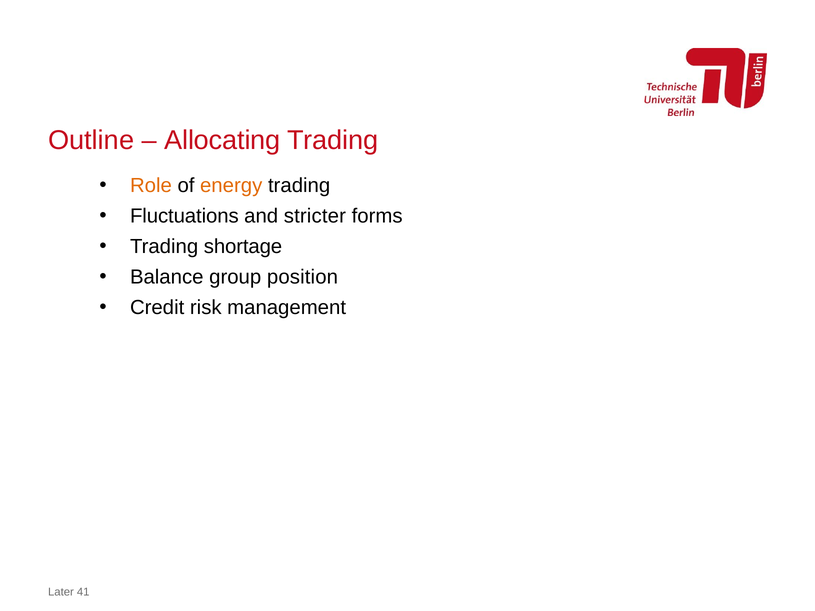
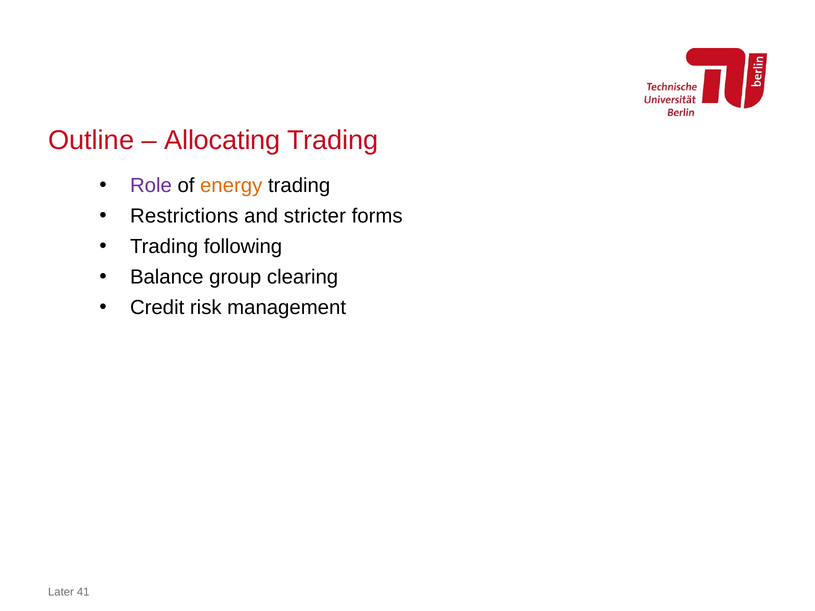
Role colour: orange -> purple (151, 186)
Fluctuations: Fluctuations -> Restrictions (184, 216)
shortage: shortage -> following (243, 247)
position: position -> clearing (303, 277)
